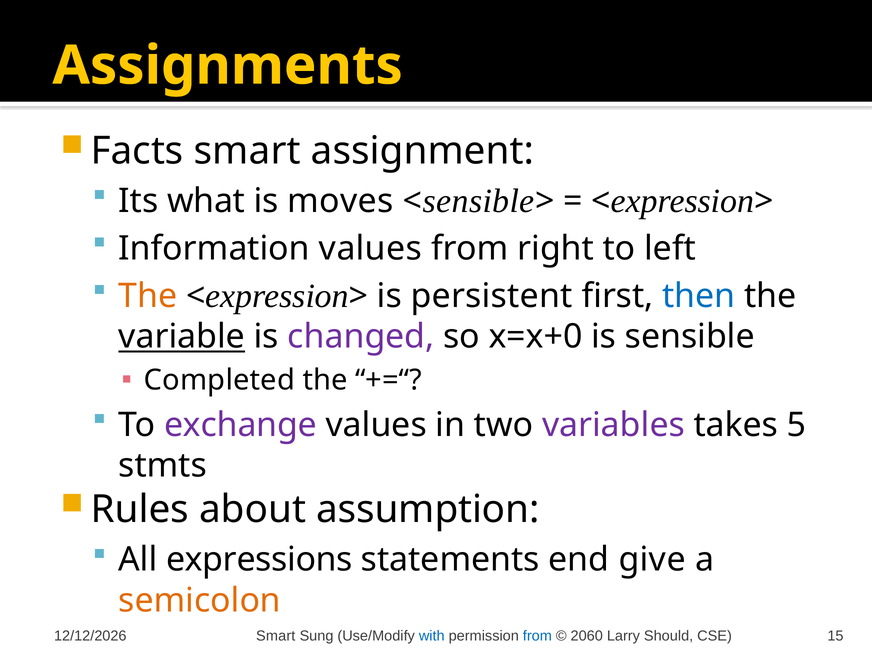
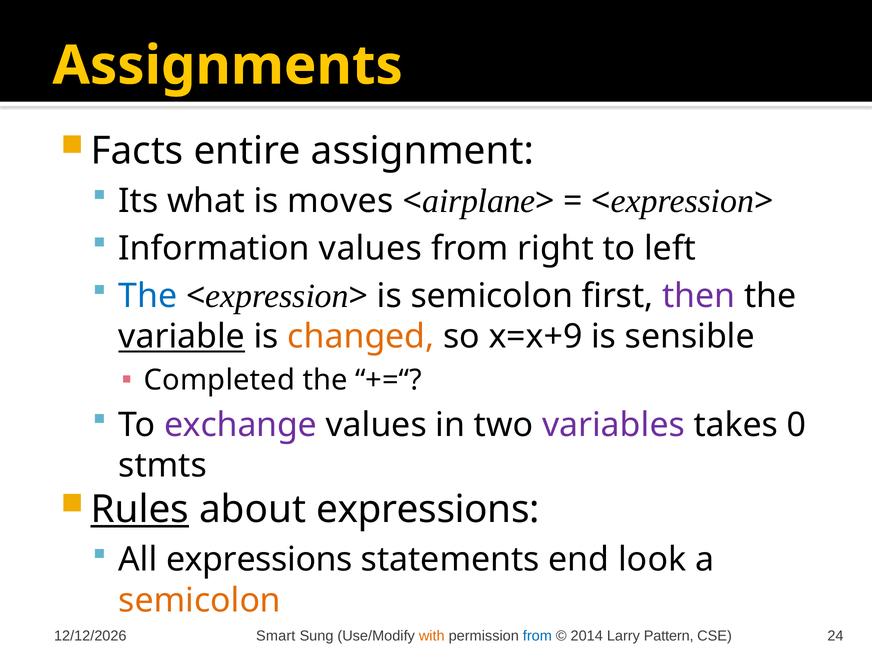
Facts smart: smart -> entire (247, 151)
sensible: sensible -> airplane (479, 201)
The colour: orange -> blue (148, 296)
is persistent: persistent -> semicolon (492, 296)
then colour: blue -> purple (699, 296)
changed colour: purple -> orange (361, 337)
x=x+0: x=x+0 -> x=x+9 (535, 337)
5: 5 -> 0 (797, 425)
Rules underline: none -> present (140, 510)
about assumption: assumption -> expressions (428, 510)
give: give -> look (652, 560)
with colour: blue -> orange (432, 636)
2060: 2060 -> 2014 (587, 636)
Should: Should -> Pattern (669, 636)
15: 15 -> 24 (835, 636)
